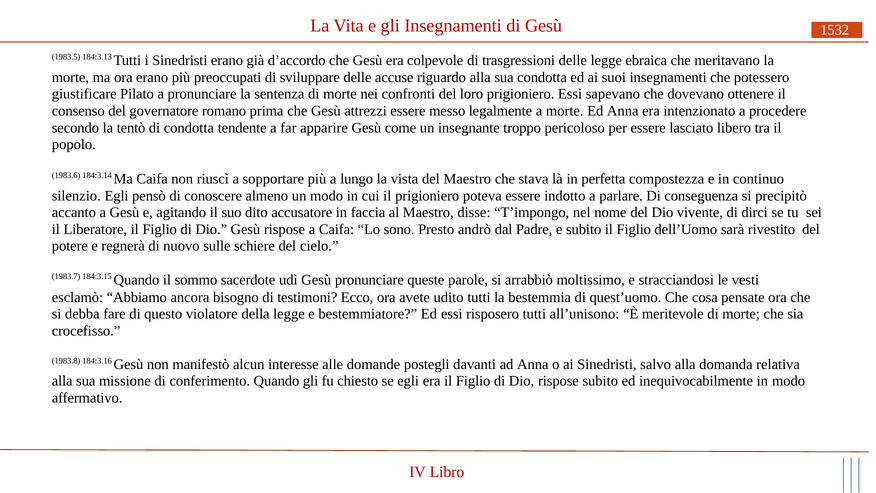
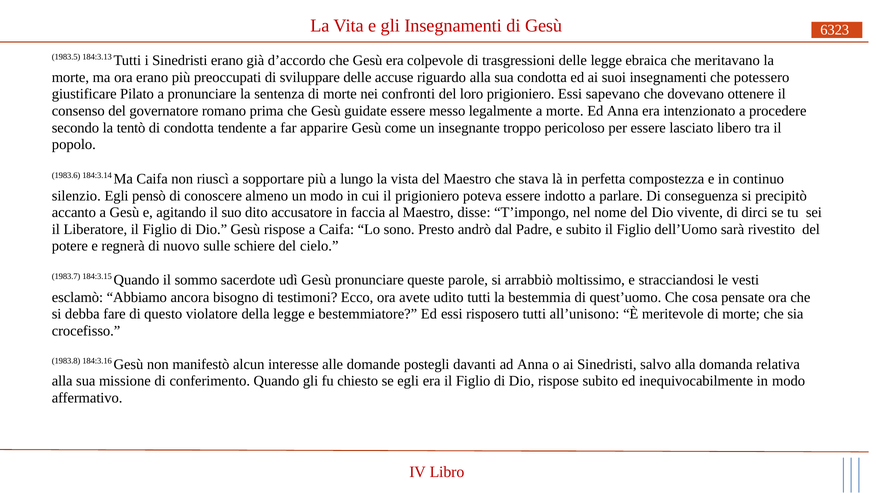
1532: 1532 -> 6323 (835, 30)
attrezzi: attrezzi -> guidate (366, 111)
